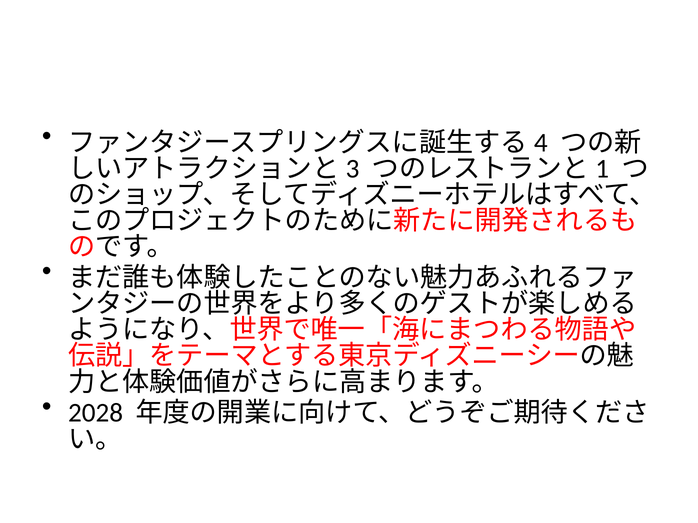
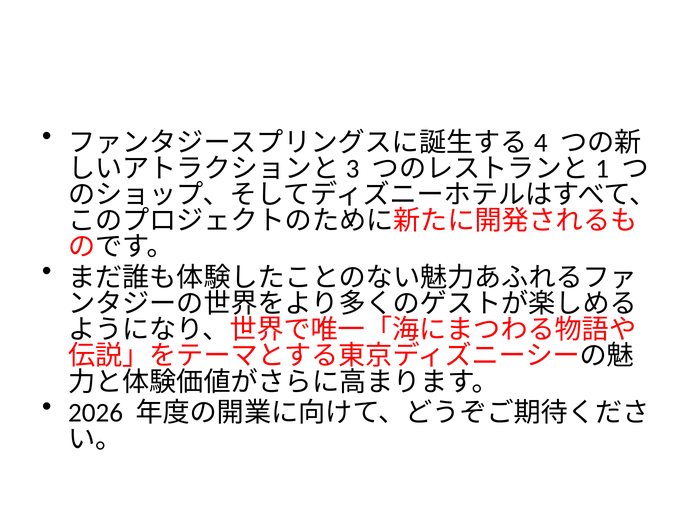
2028: 2028 -> 2026 (96, 413)
